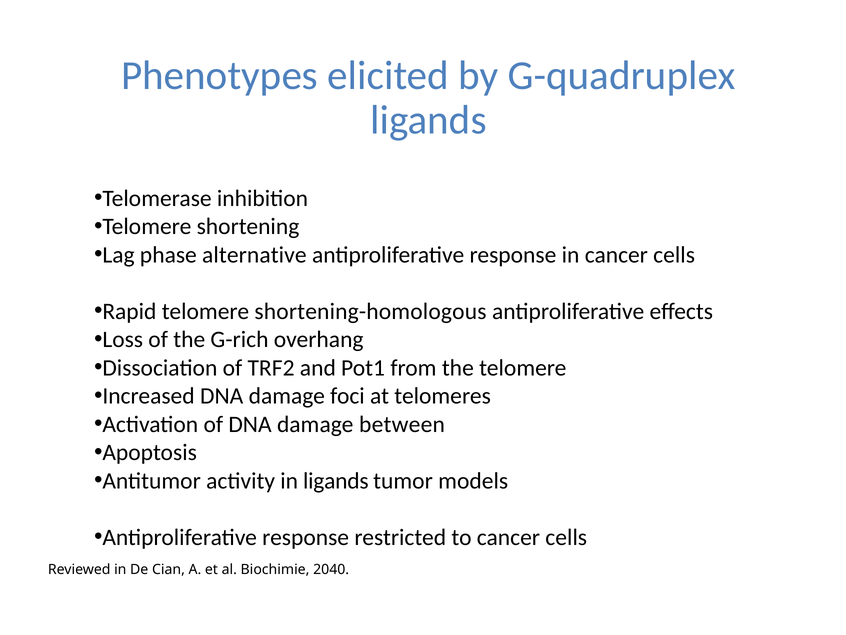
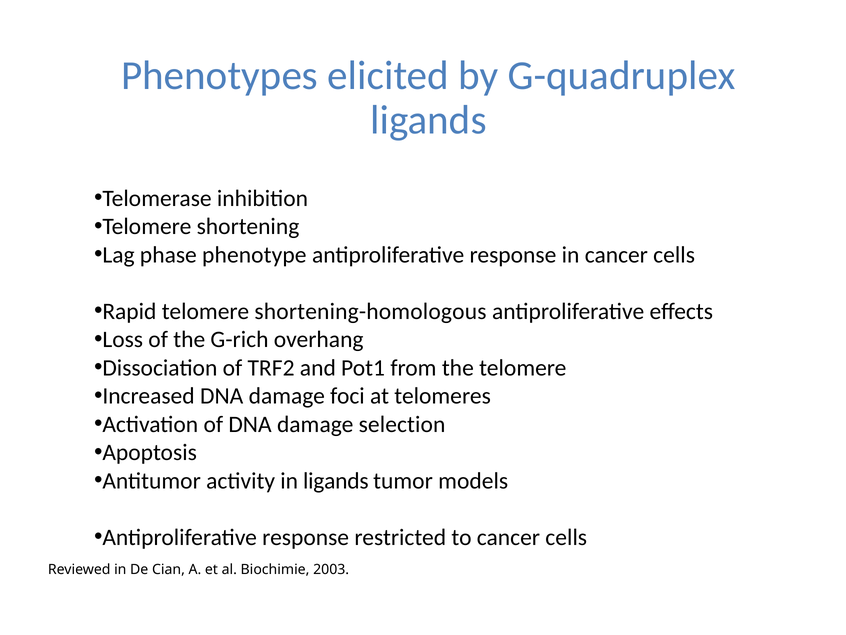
alternative: alternative -> phenotype (254, 255)
between: between -> selection (402, 424)
2040: 2040 -> 2003 (331, 569)
